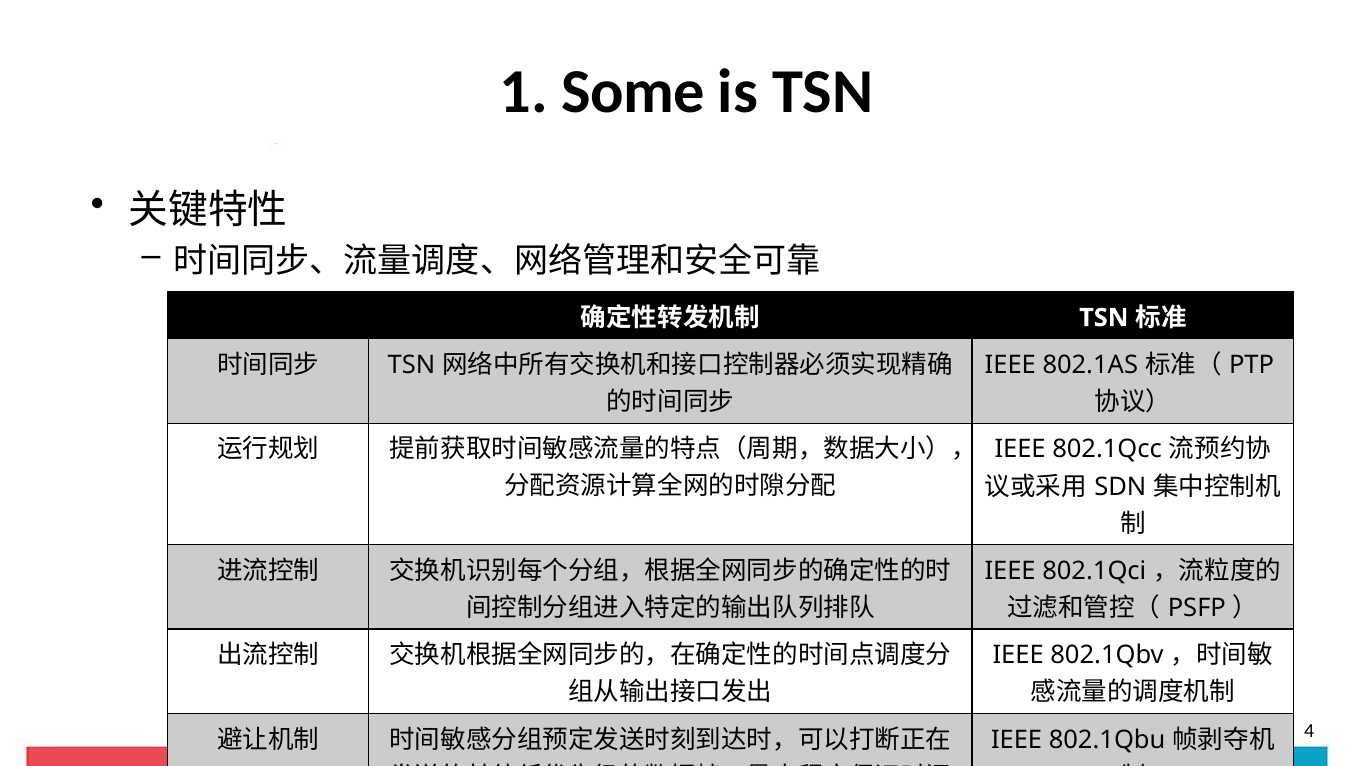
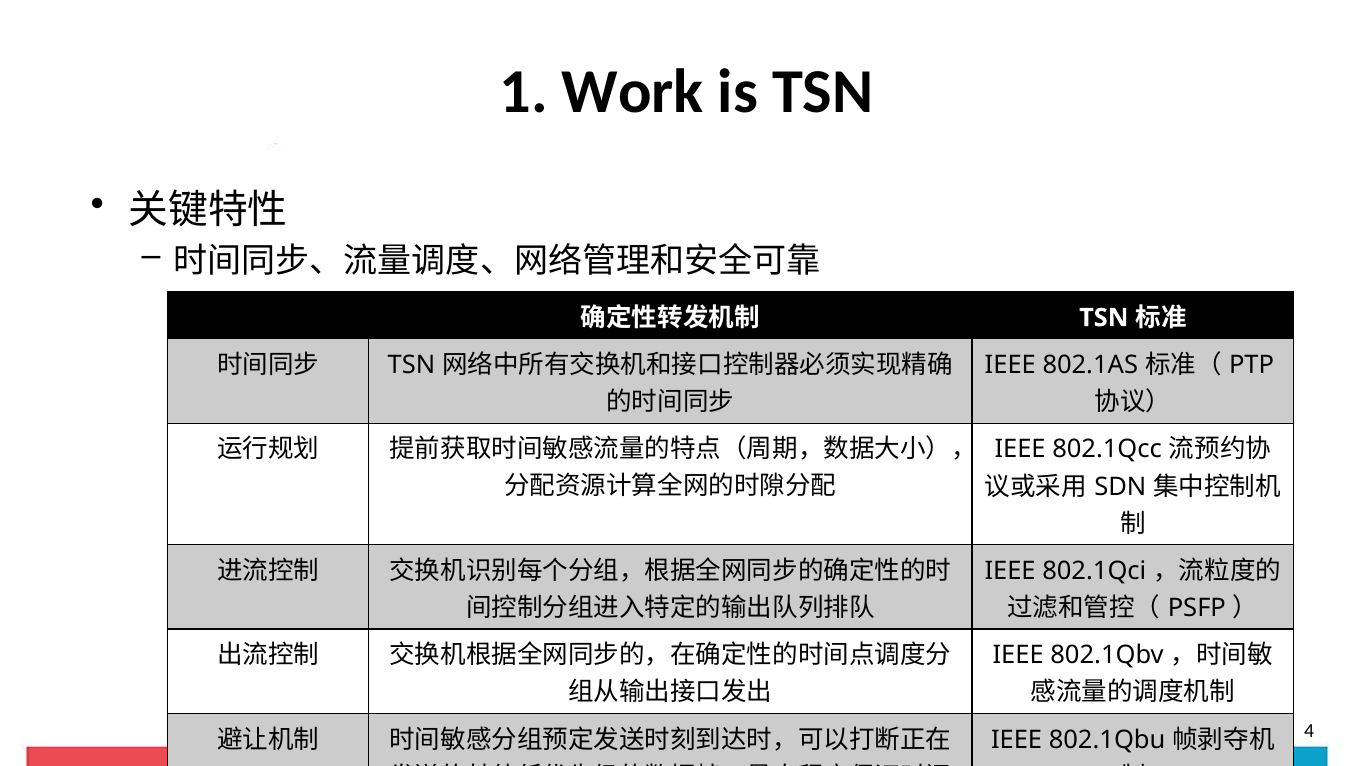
Some: Some -> Work (633, 92)
